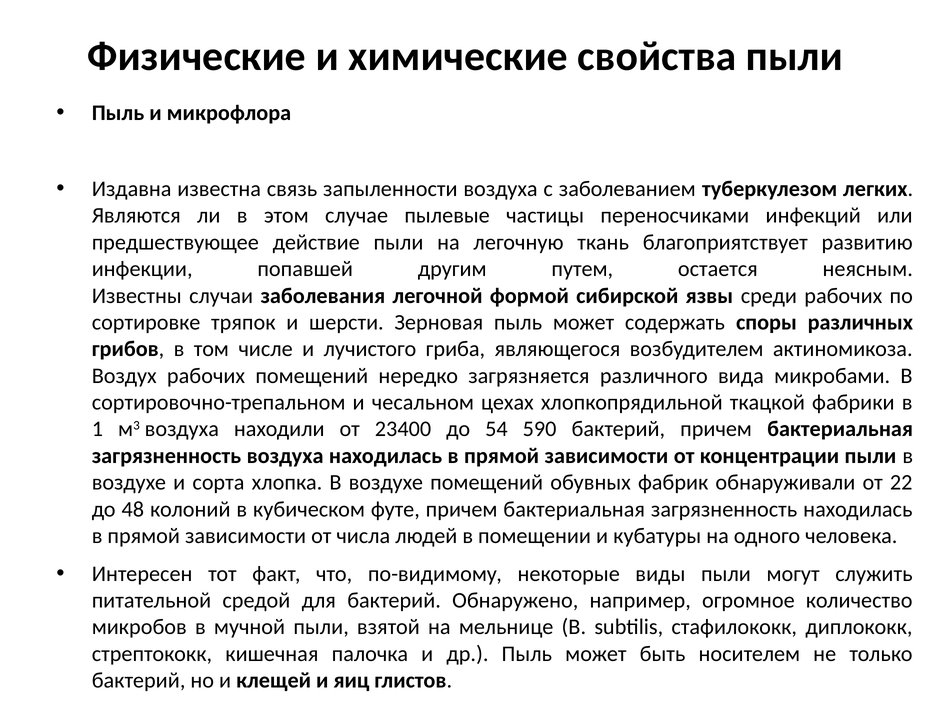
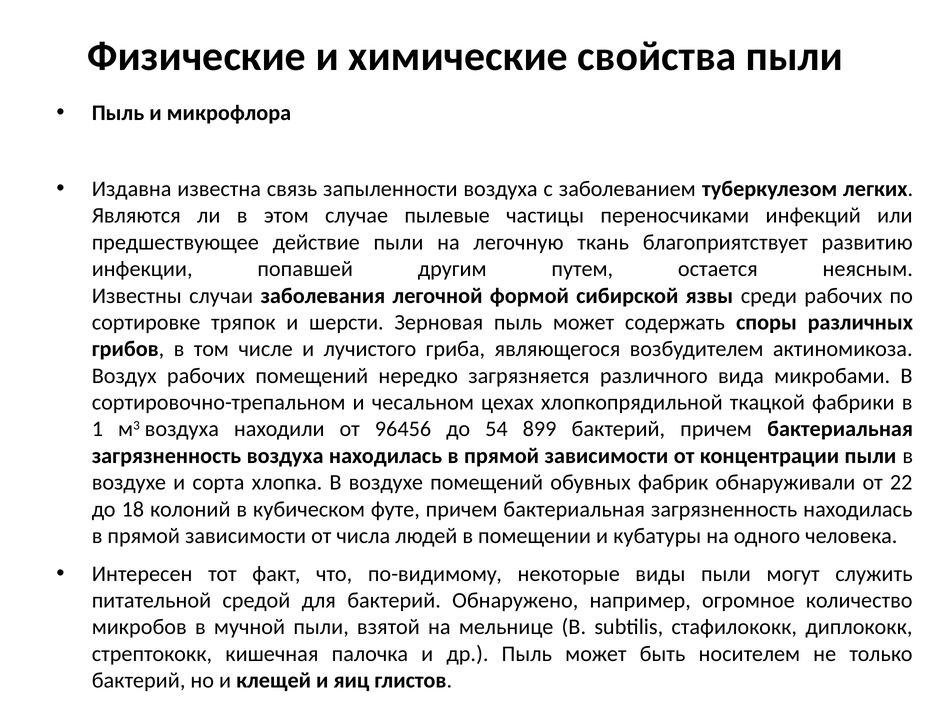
23400: 23400 -> 96456 (403, 429)
590: 590 -> 899 (540, 429)
48: 48 -> 18 (133, 509)
